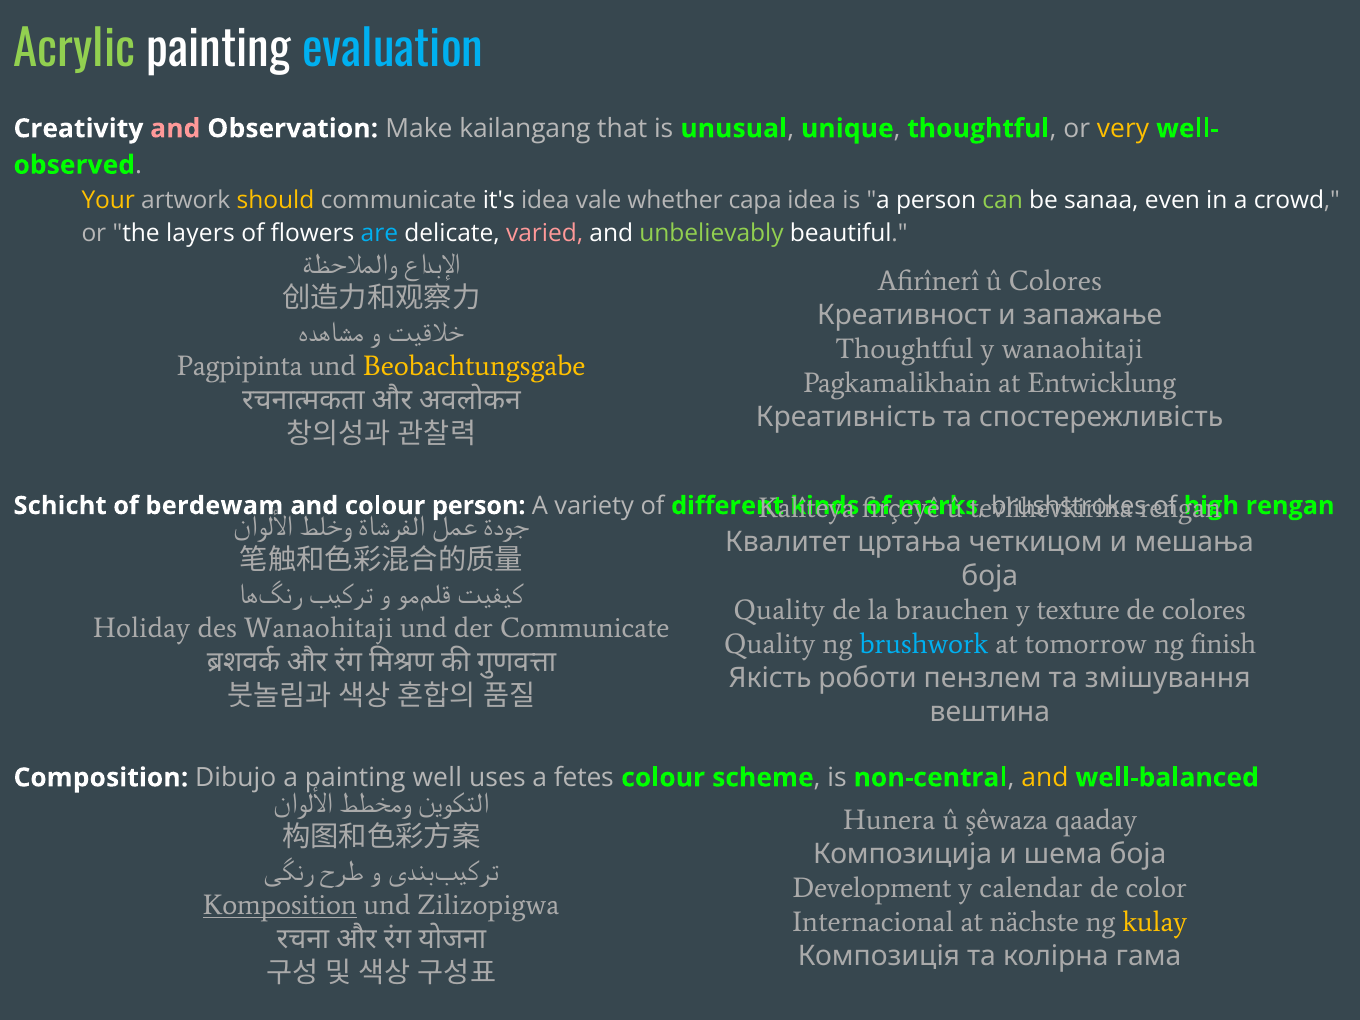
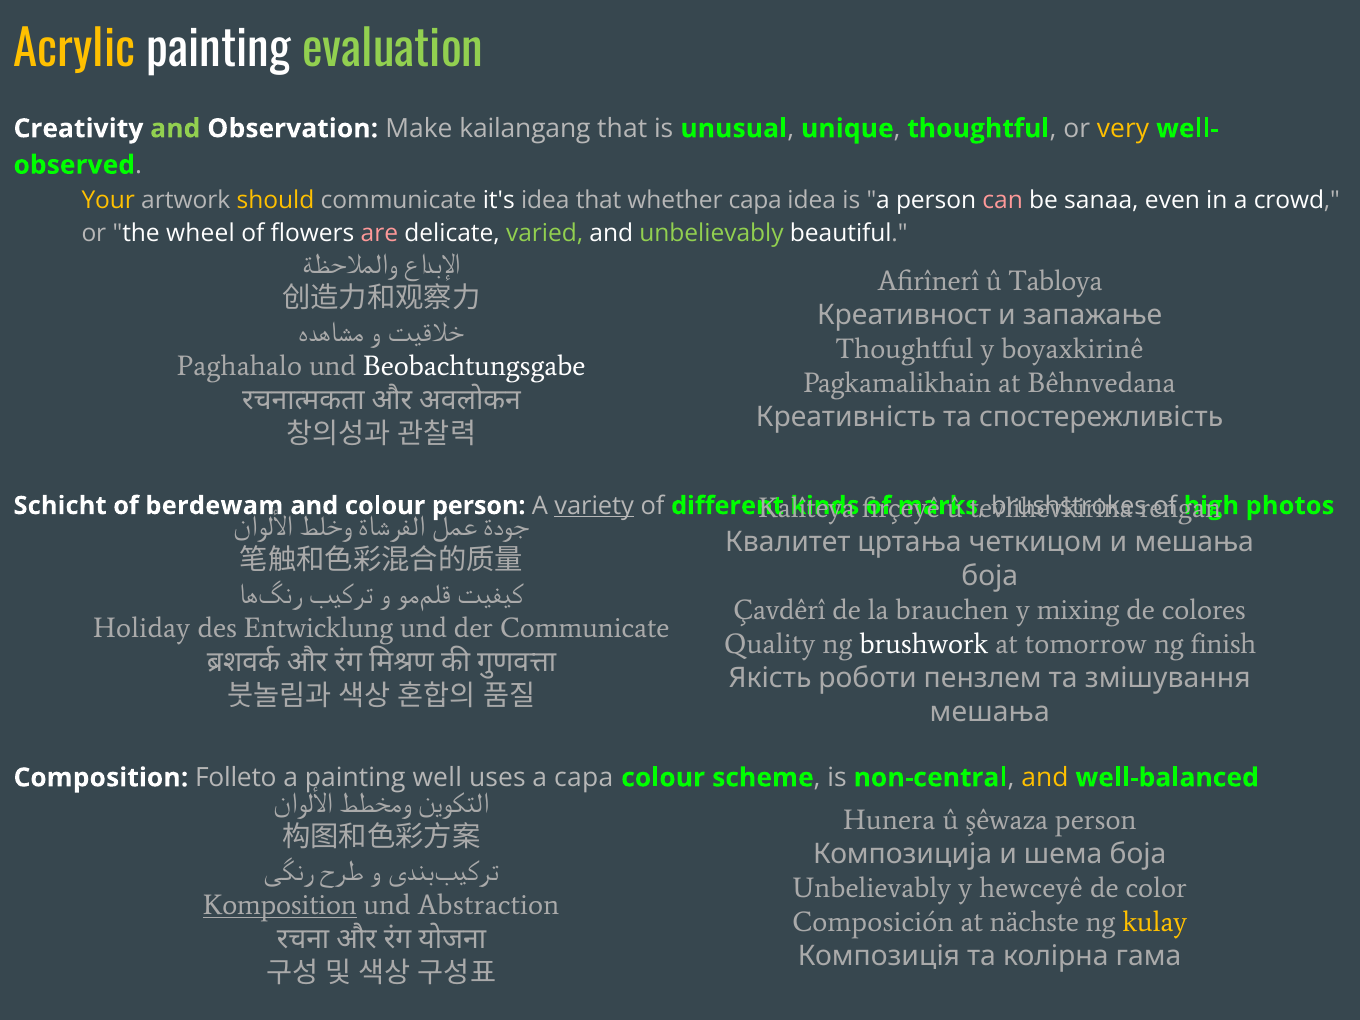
Acrylic colour: light green -> yellow (75, 50)
evaluation colour: light blue -> light green (393, 50)
and colour: pink -> light green (175, 129)
idea vale: vale -> that (599, 200)
can colour: light green -> pink (1003, 200)
layers: layers -> wheel (200, 234)
are colour: light blue -> pink (379, 234)
varied colour: pink -> light green (545, 234)
û Colores: Colores -> Tabloya (1056, 281)
y wanaohitaji: wanaohitaji -> boyaxkirinê (1072, 349)
Pagpipinta: Pagpipinta -> Paghahalo (239, 366)
Beobachtungsgabe colour: yellow -> white (474, 366)
Entwicklung: Entwicklung -> Bêhnvedana (1102, 383)
variety underline: none -> present (594, 506)
rengan: rengan -> photos (1290, 506)
Quality: Quality -> Çavdêrî (779, 611)
texture: texture -> mixing (1078, 611)
des Wanaohitaji: Wanaohitaji -> Entwicklung (319, 628)
brushwork colour: light blue -> white (924, 645)
вештина: вештина -> мешања (990, 713)
Dibujo: Dibujo -> Folleto (236, 778)
a fetes: fetes -> capa (584, 778)
şêwaza qaaday: qaaday -> person (1096, 820)
Development: Development -> Unbelievably (872, 888)
calendar: calendar -> hewceyê (1031, 888)
Zilizopigwa: Zilizopigwa -> Abstraction (488, 905)
Internacional: Internacional -> Composición (873, 922)
